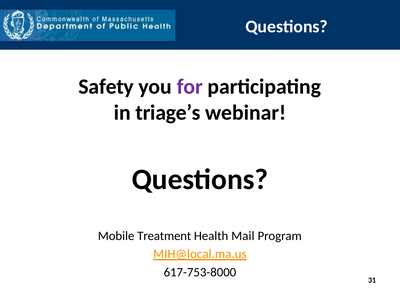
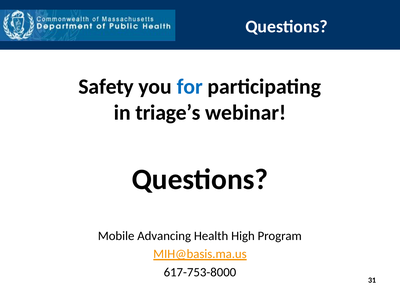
for colour: purple -> blue (190, 87)
Treatment: Treatment -> Advancing (164, 236)
Mail: Mail -> High (243, 236)
MIH@local.ma.us: MIH@local.ma.us -> MIH@basis.ma.us (200, 254)
